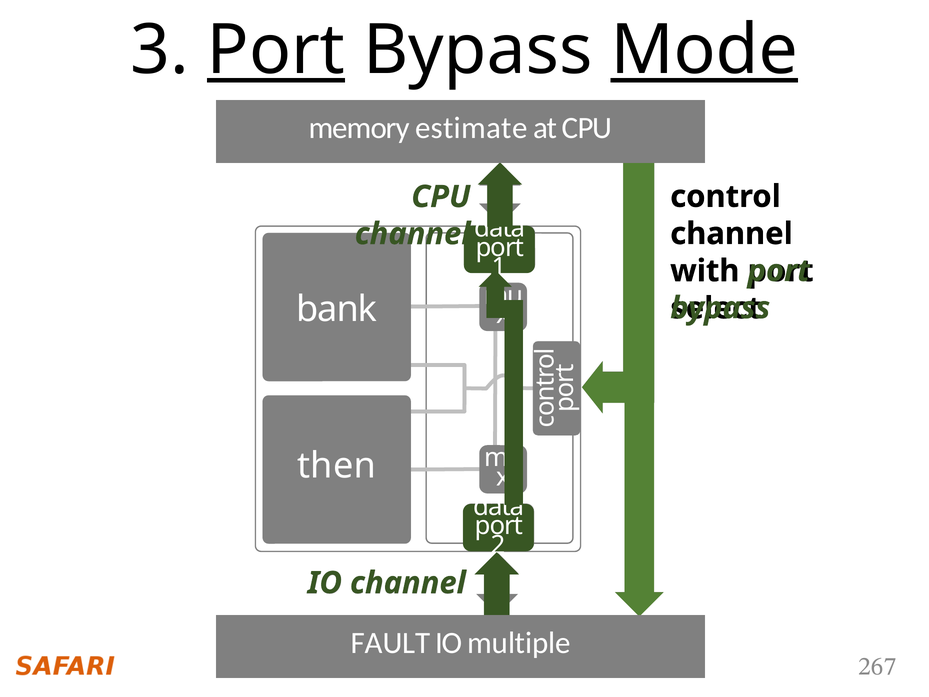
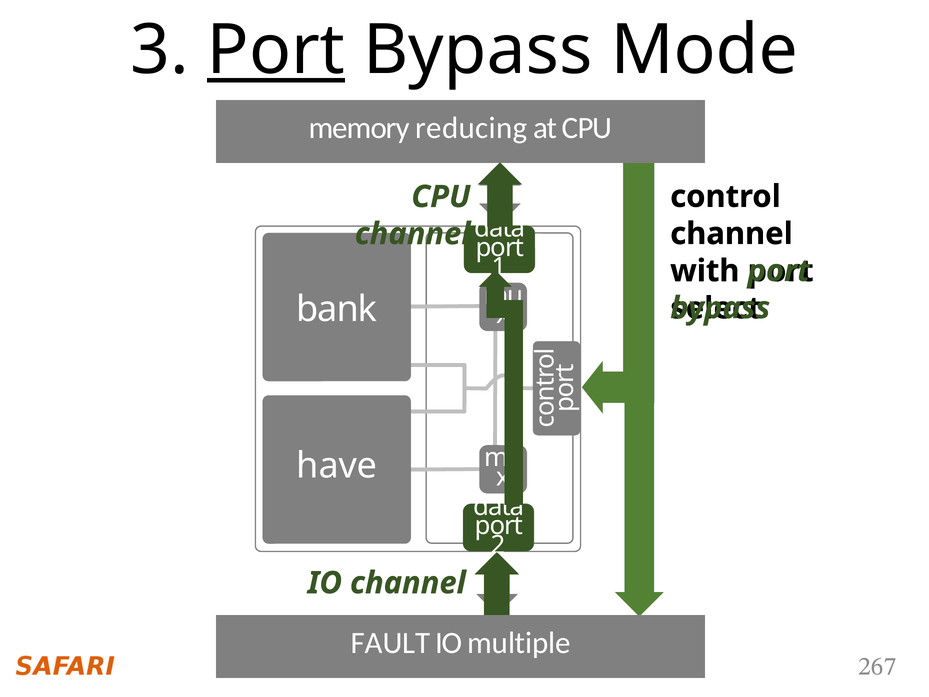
Mode underline: present -> none (704, 50)
estimate: estimate -> reducing (471, 128)
then: then -> have (337, 465)
